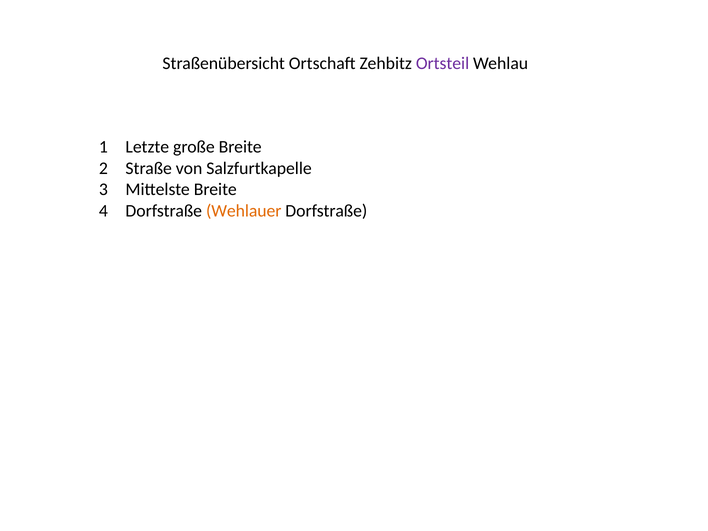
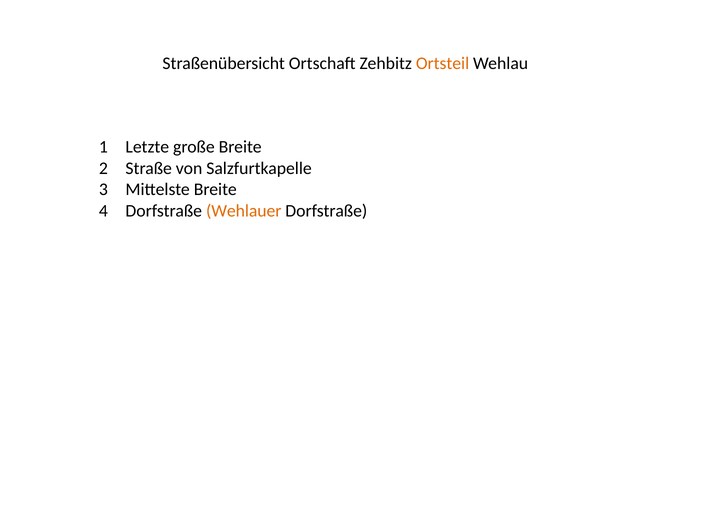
Ortsteil colour: purple -> orange (443, 63)
